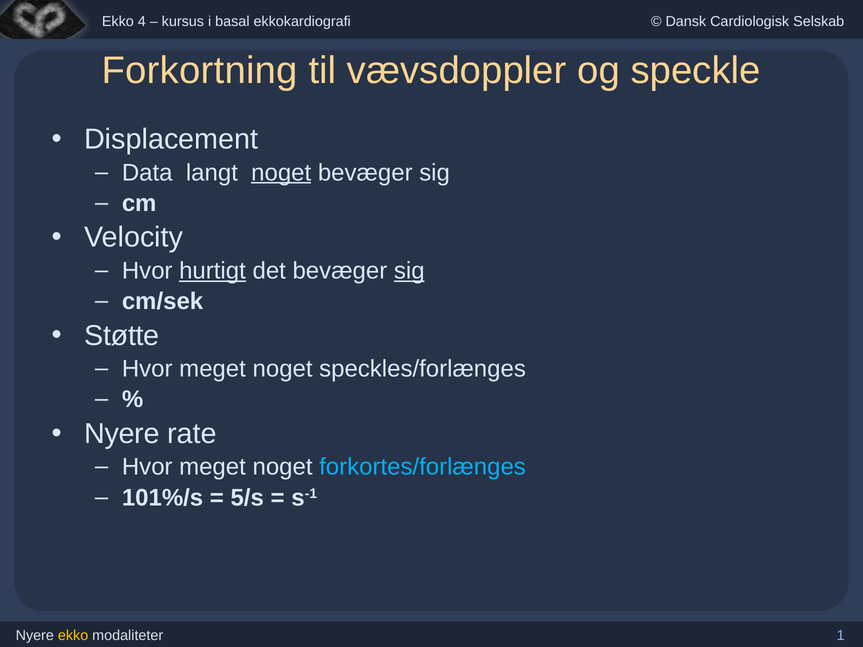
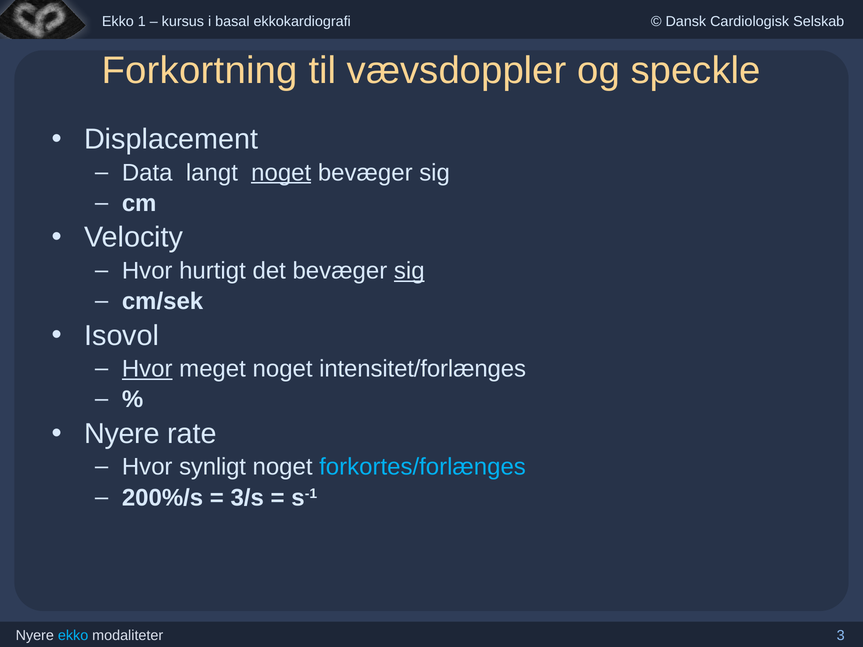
4: 4 -> 1 (142, 22)
hurtigt underline: present -> none (212, 271)
Støtte: Støtte -> Isovol (122, 336)
Hvor underline: none -> present (147, 369)
speckles/forlænges: speckles/forlænges -> intensitet/forlænges (423, 369)
meget: meget -> synligt (213, 467)
101%/s: 101%/s -> 200%/s (163, 498)
5/s: 5/s -> 3/s (247, 498)
ekko colour: yellow -> light blue (73, 636)
1: 1 -> 3 (841, 636)
